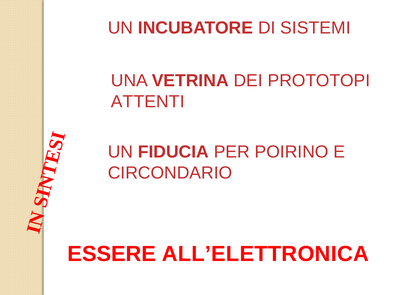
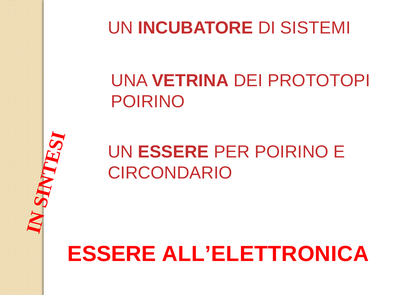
ATTENTI: ATTENTI -> POIRINO (148, 102)
UN FIDUCIA: FIDUCIA -> ESSERE (173, 152)
